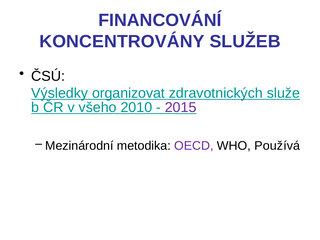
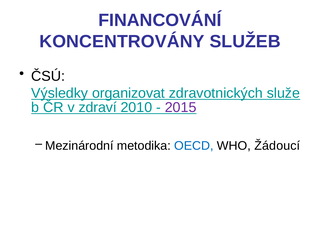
všeho: všeho -> zdraví (98, 107)
OECD colour: purple -> blue (194, 146)
Používá: Používá -> Žádoucí (277, 146)
